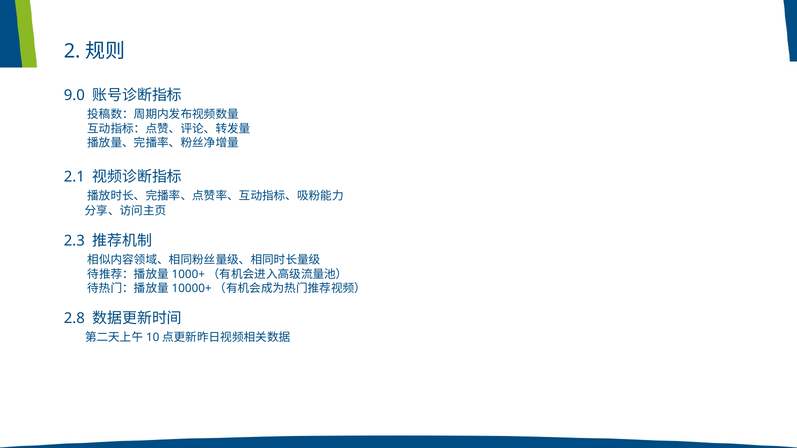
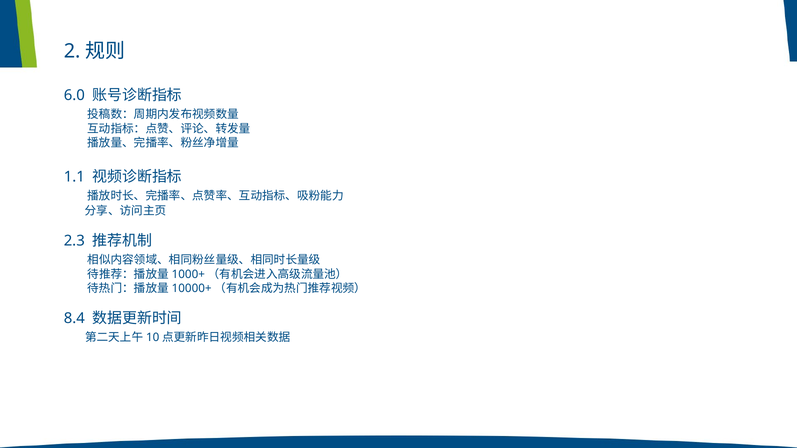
9.0: 9.0 -> 6.0 (74, 95)
2.1: 2.1 -> 1.1 (74, 177)
2.8: 2.8 -> 8.4 (74, 319)
